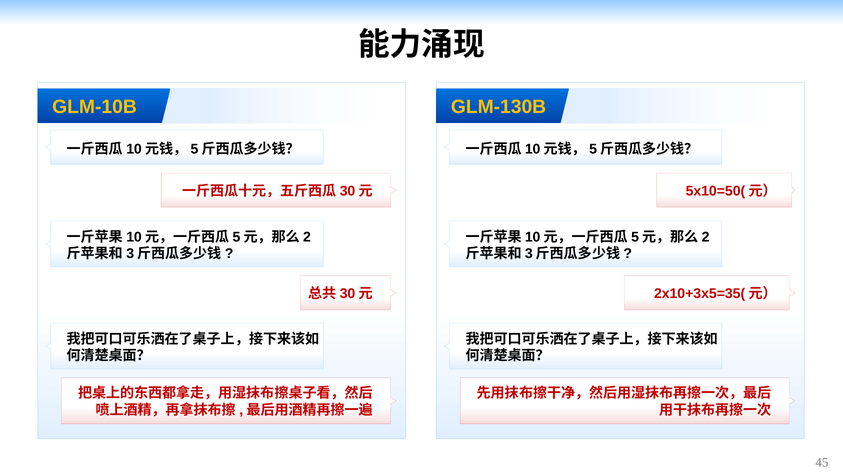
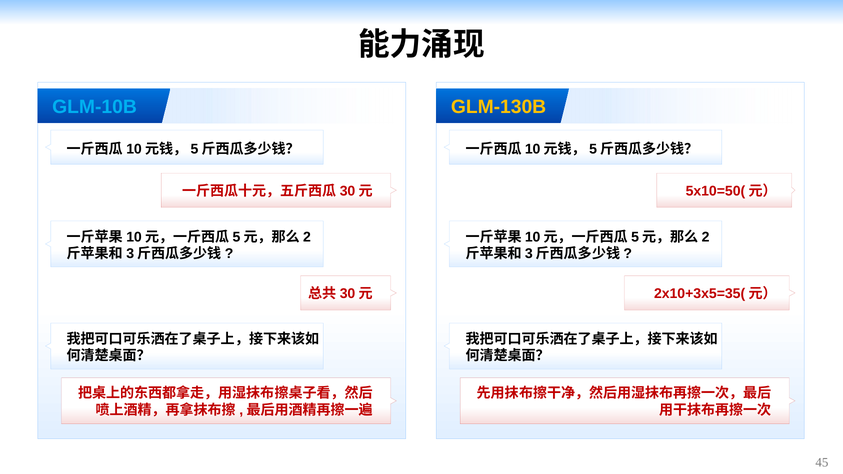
GLM-10B colour: yellow -> light blue (95, 107)
